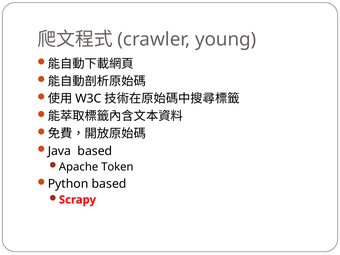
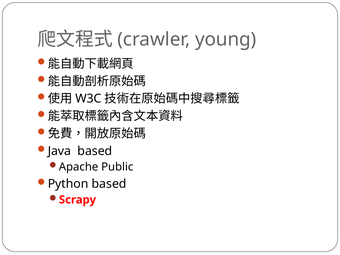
Token: Token -> Public (117, 167)
